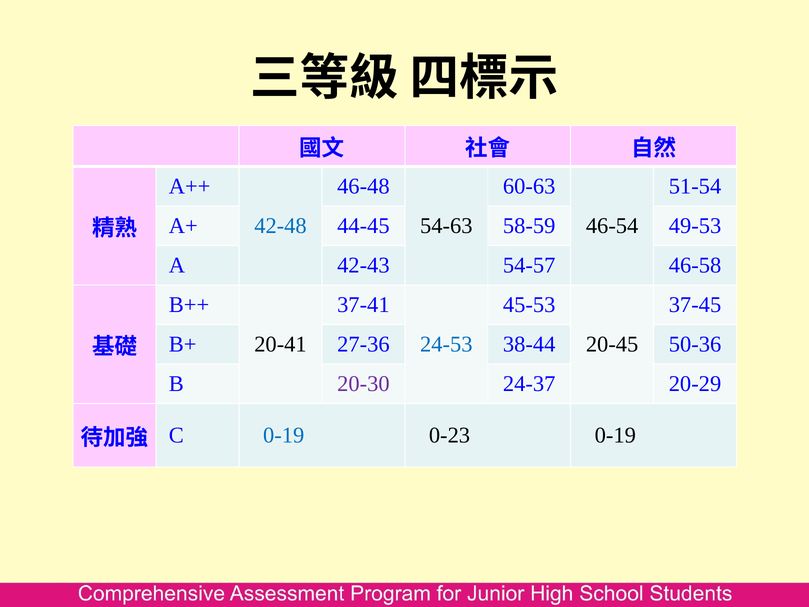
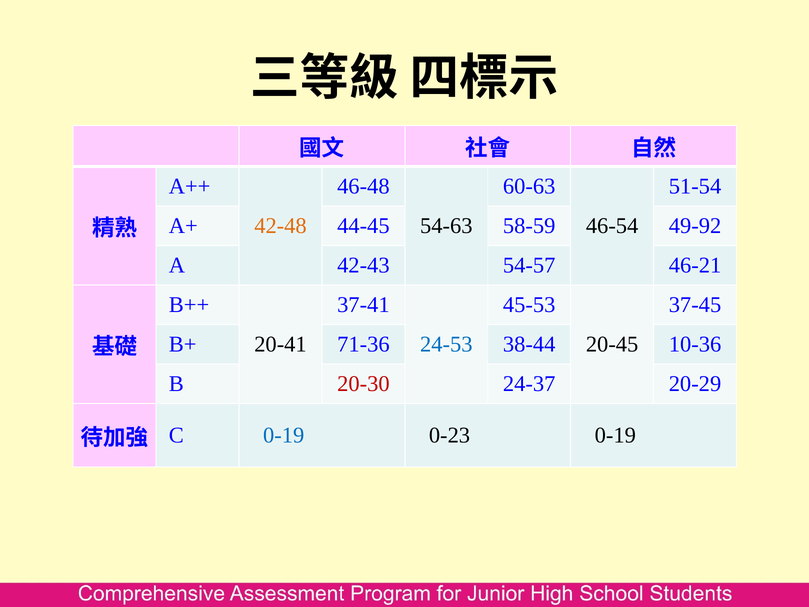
42-48 colour: blue -> orange (280, 226)
49-53: 49-53 -> 49-92 (695, 226)
46-58: 46-58 -> 46-21 (695, 265)
27-36: 27-36 -> 71-36 (363, 344)
50-36: 50-36 -> 10-36 (695, 344)
20-30 colour: purple -> red (363, 384)
